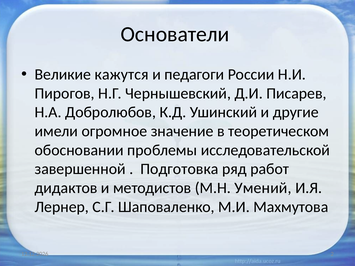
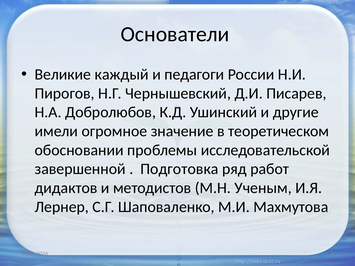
кажутся: кажутся -> каждый (122, 74)
Умений: Умений -> Ученым (263, 188)
